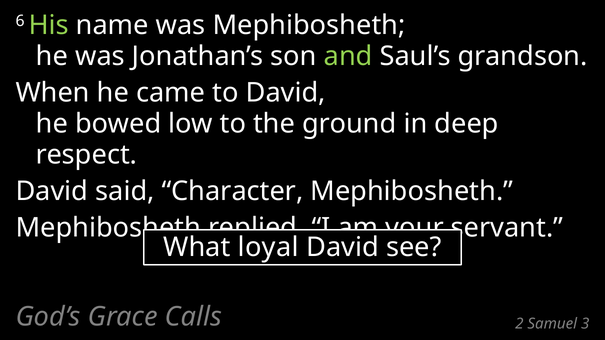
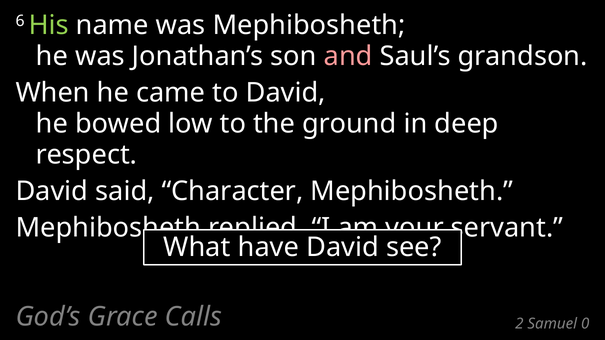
and colour: light green -> pink (348, 56)
loyal: loyal -> have (268, 247)
3: 3 -> 0 (585, 324)
